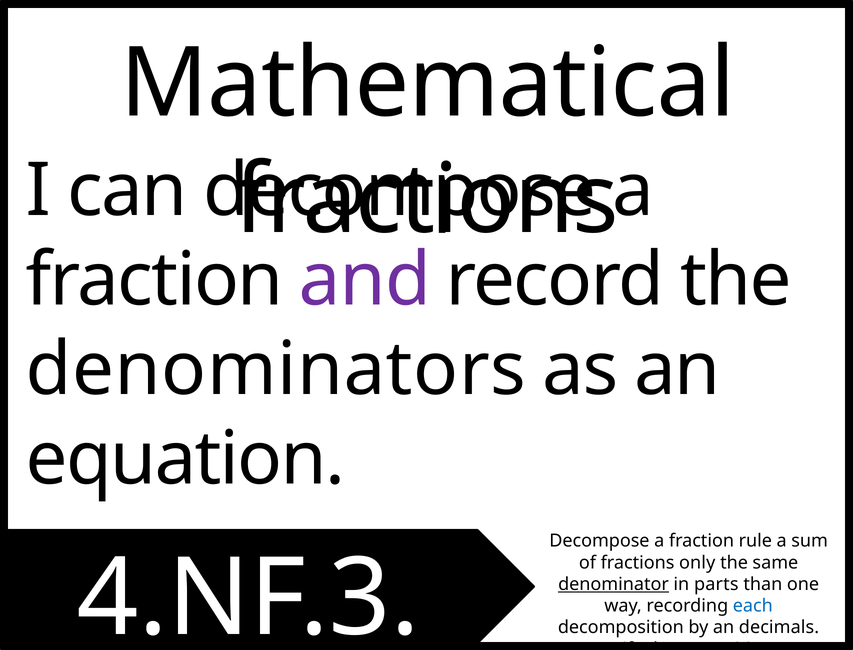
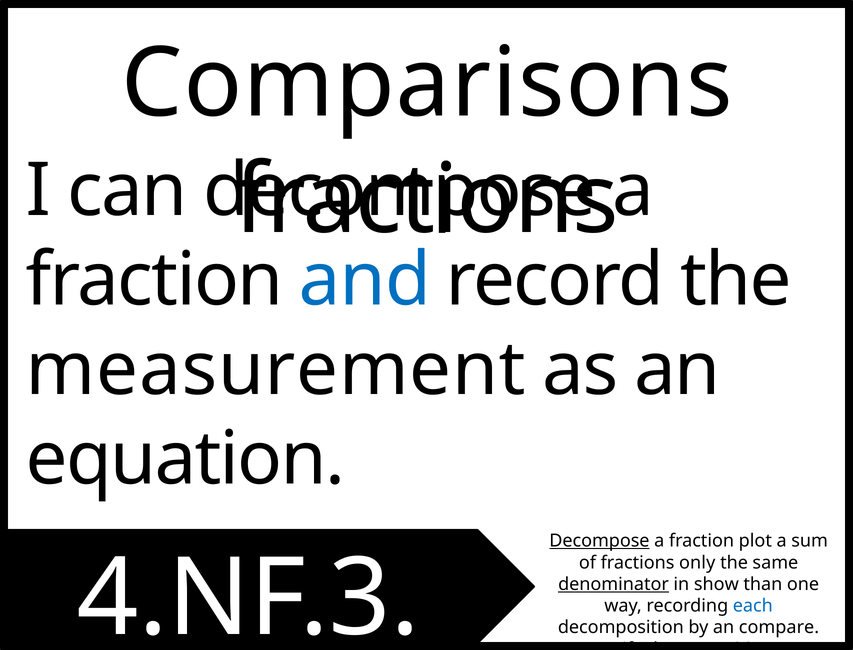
Mathematical: Mathematical -> Comparisons (427, 84)
and colour: purple -> blue (365, 280)
denominators: denominators -> measurement (276, 370)
Decompose underline: none -> present (599, 541)
rule: rule -> plot (755, 541)
parts: parts -> show (716, 584)
decimals: decimals -> compare (779, 627)
